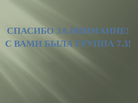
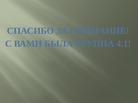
7.3: 7.3 -> 4.1 (124, 44)
